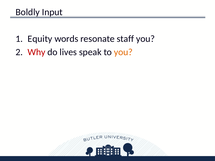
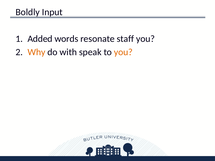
Equity: Equity -> Added (40, 39)
Why colour: red -> orange (36, 52)
lives: lives -> with (68, 52)
